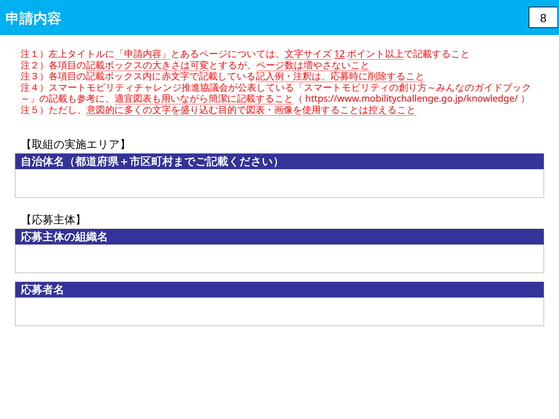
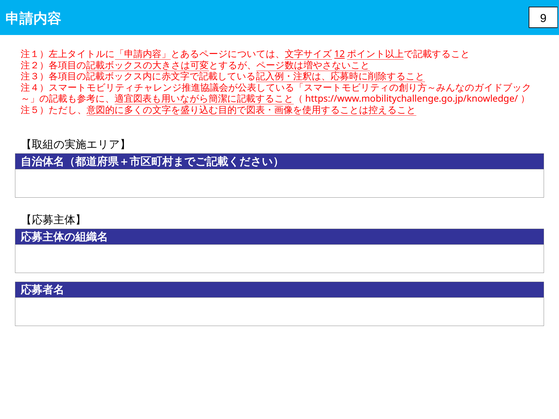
8: 8 -> 9 (543, 18)
